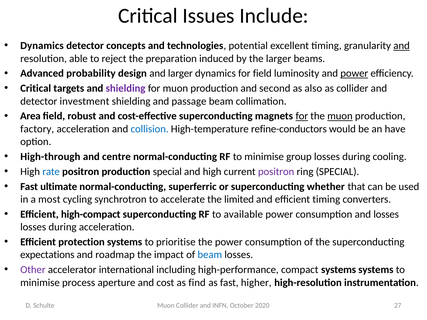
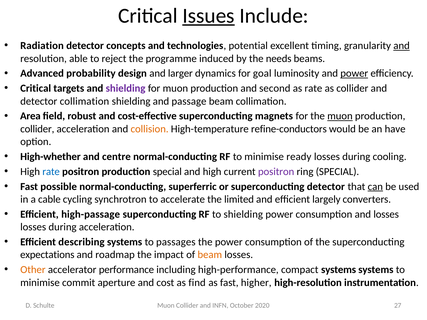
Issues underline: none -> present (209, 16)
Dynamics: Dynamics -> Radiation (42, 46)
preparation: preparation -> programme (171, 59)
the larger: larger -> needs (279, 59)
for field: field -> goal (262, 73)
as also: also -> rate (313, 88)
detector investment: investment -> collimation (84, 101)
for underline: present -> none (302, 116)
factory: factory -> collider (37, 129)
collision colour: blue -> orange (150, 129)
High-through: High-through -> High-whether (50, 157)
group: group -> ready (299, 157)
ultimate: ultimate -> possible (59, 187)
superconducting whether: whether -> detector (326, 187)
can underline: none -> present (375, 187)
most: most -> cable (49, 199)
efficient timing: timing -> largely (326, 199)
high-compact: high-compact -> high-passage (91, 214)
to available: available -> shielding (243, 214)
protection: protection -> describing (81, 242)
prioritise: prioritise -> passages (176, 242)
beam colour: blue -> orange (210, 255)
Other colour: purple -> orange (33, 270)
international: international -> performance (126, 270)
process: process -> commit (79, 283)
